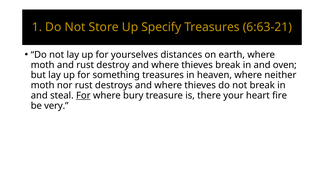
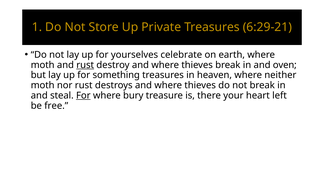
Specify: Specify -> Private (161, 27)
6:63-21: 6:63-21 -> 6:29-21 (267, 27)
distances: distances -> celebrate (181, 55)
rust underline: none -> present (85, 65)
fire: fire -> left (280, 96)
very: very -> free (56, 106)
